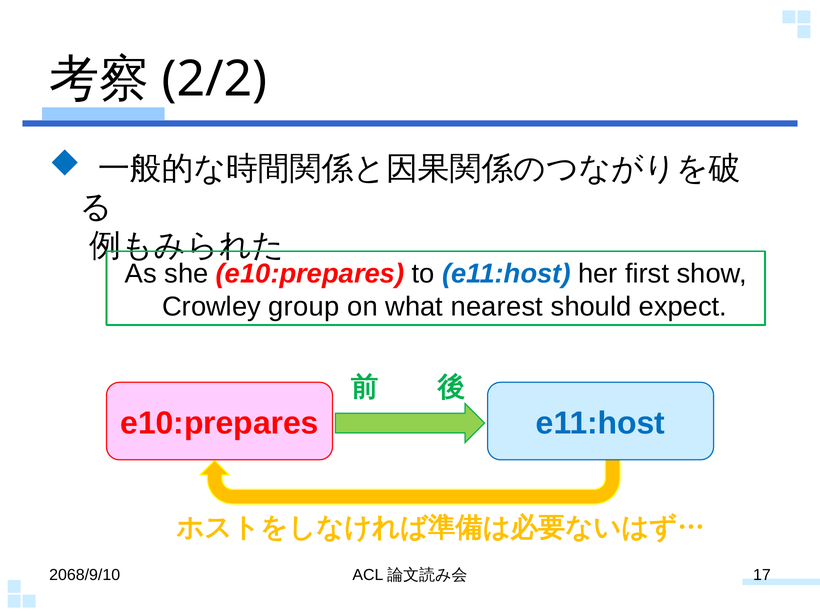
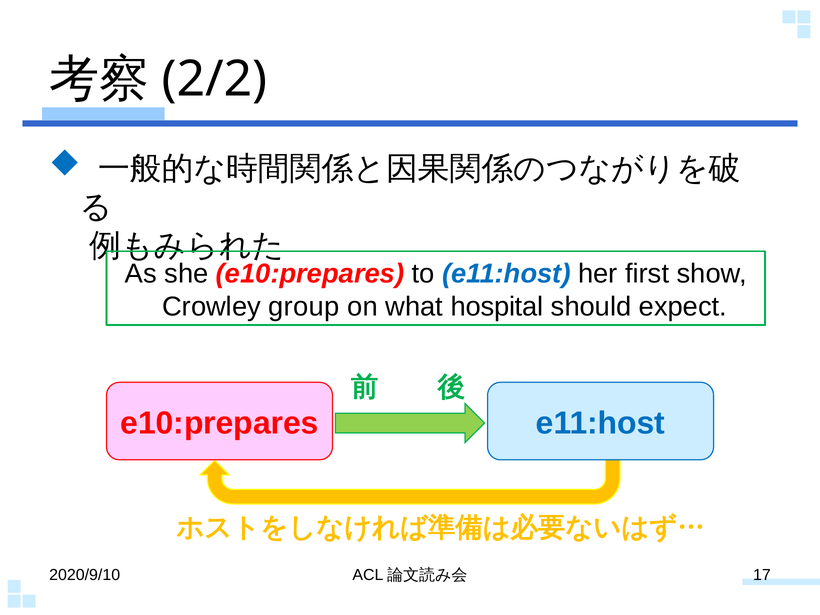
nearest: nearest -> hospital (497, 307)
2068/9/10: 2068/9/10 -> 2020/9/10 (85, 575)
